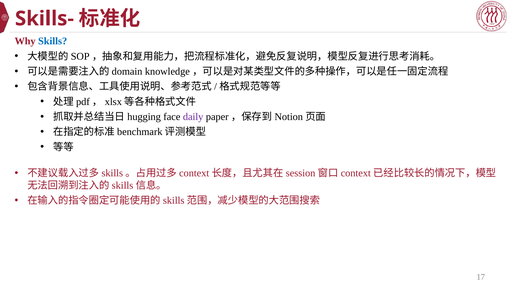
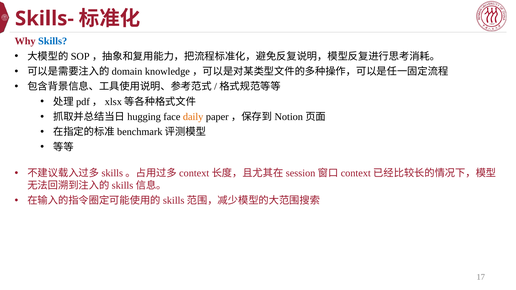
daily colour: purple -> orange (193, 117)
